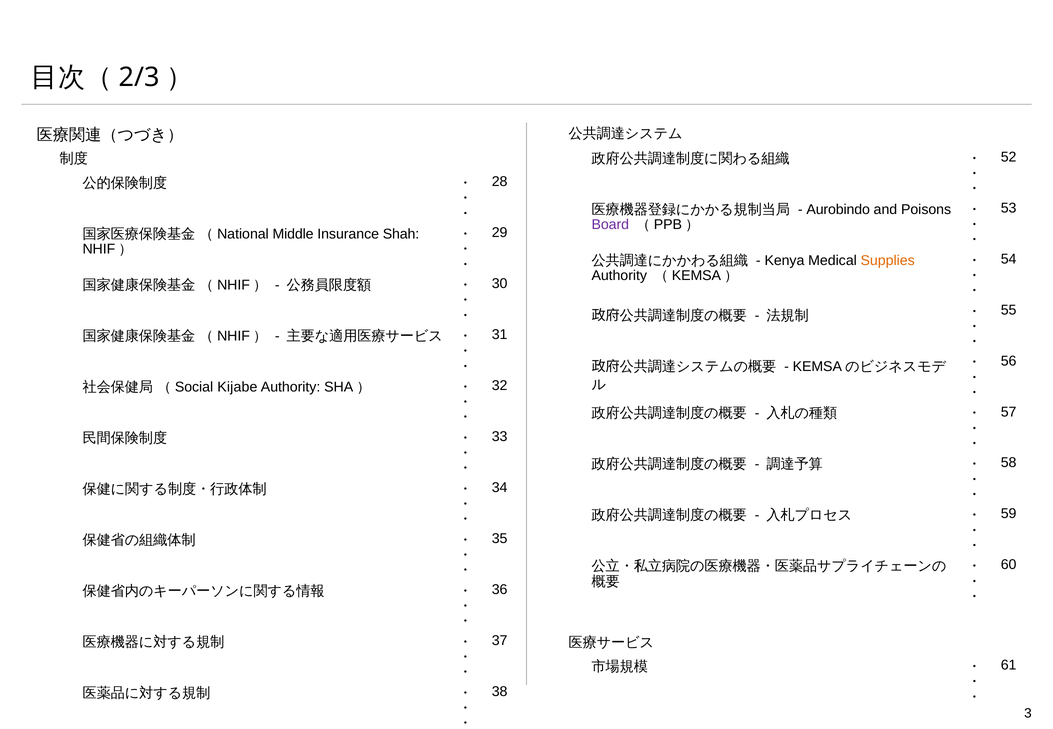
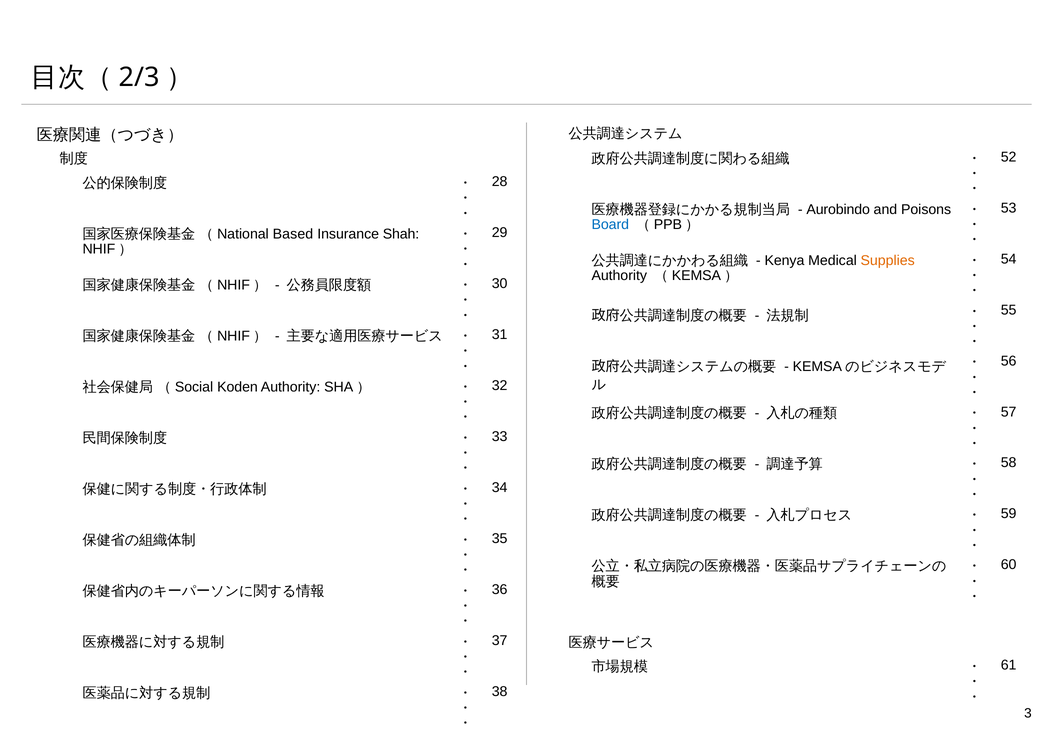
Board colour: purple -> blue (610, 225)
Middle: Middle -> Based (293, 234)
Kijabe: Kijabe -> Koden (237, 387)
